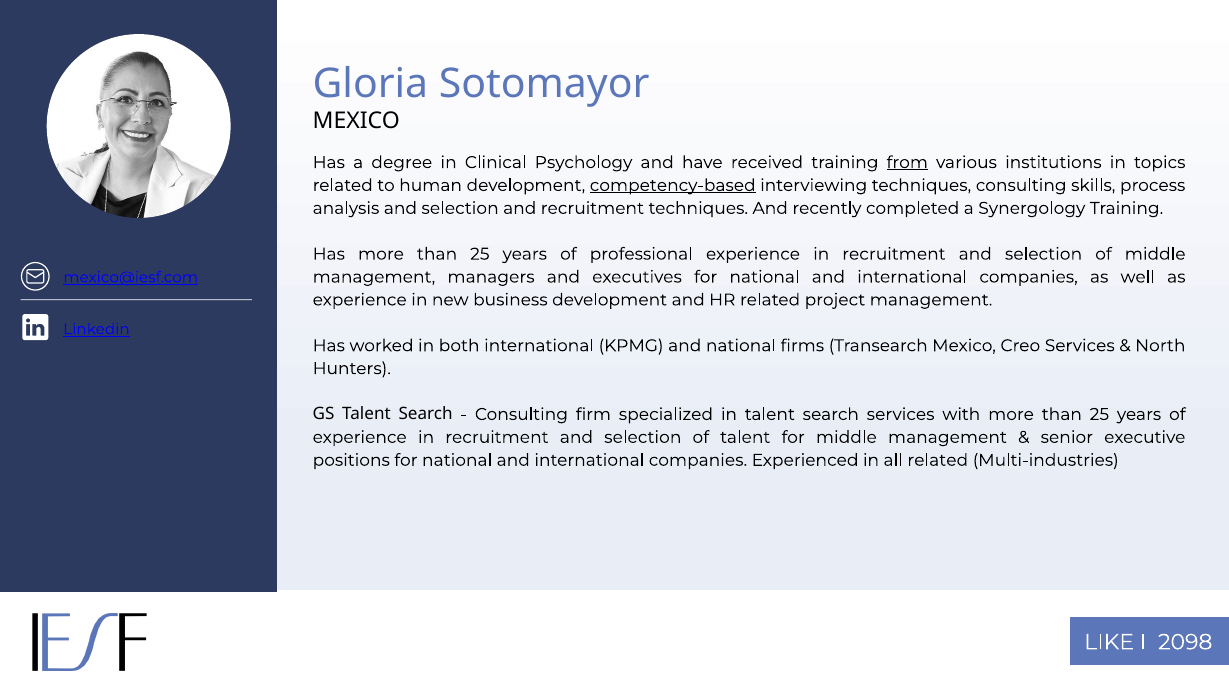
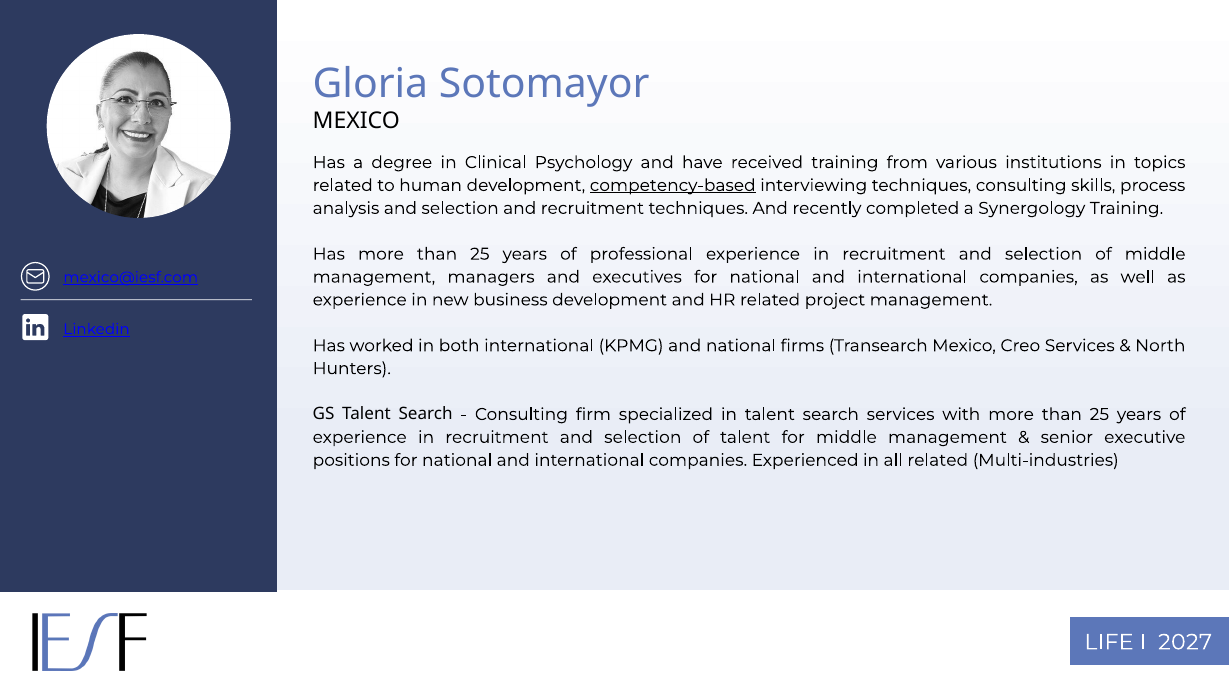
from underline: present -> none (907, 163)
LIKE: LIKE -> LIFE (1109, 642)
2098: 2098 -> 2027 (1185, 642)
